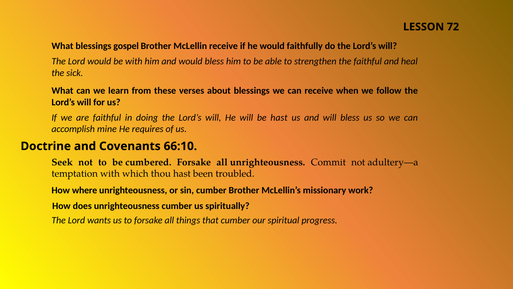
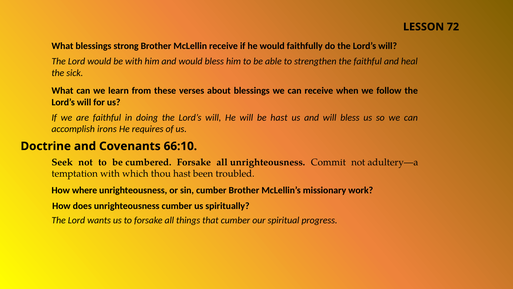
gospel: gospel -> strong (126, 46)
mine: mine -> irons (107, 129)
